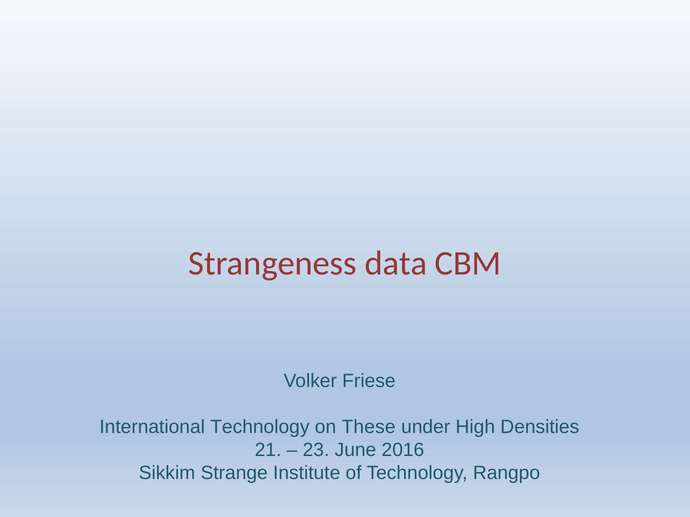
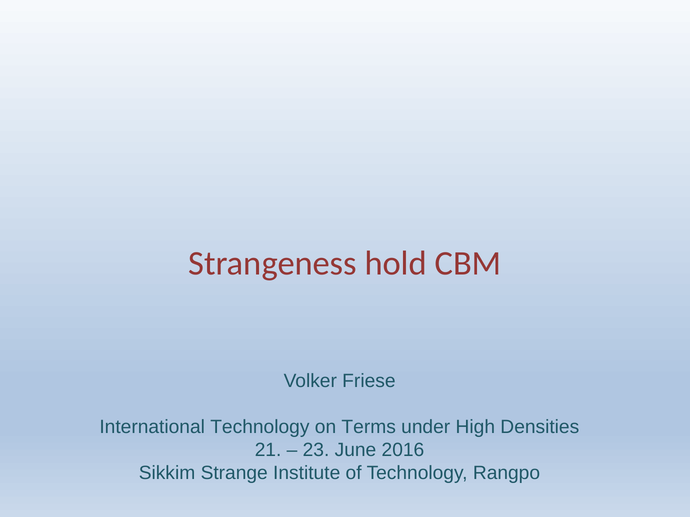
data: data -> hold (396, 263)
These: These -> Terms (369, 427)
